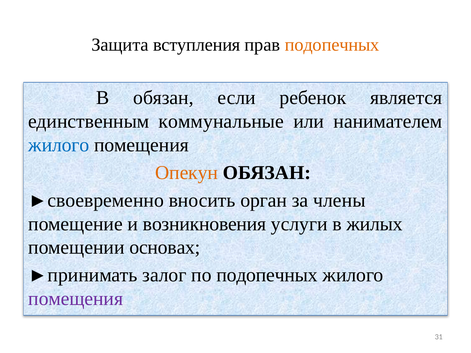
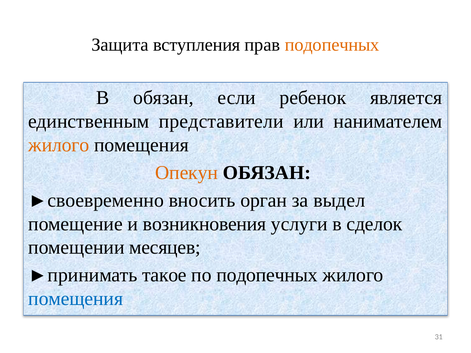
коммунальные: коммунальные -> представители (221, 121)
жилого colour: blue -> orange (59, 145)
члены: члены -> выдел (339, 201)
жилых: жилых -> сделок (374, 224)
основах: основах -> месяцев (165, 248)
залог: залог -> такое (164, 275)
помещения colour: purple -> blue (76, 299)
